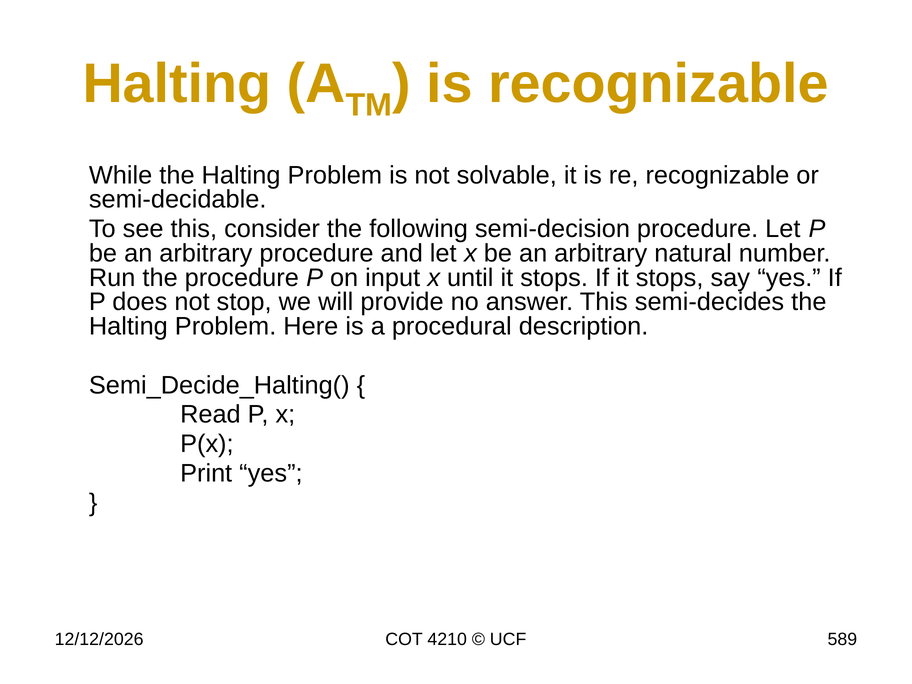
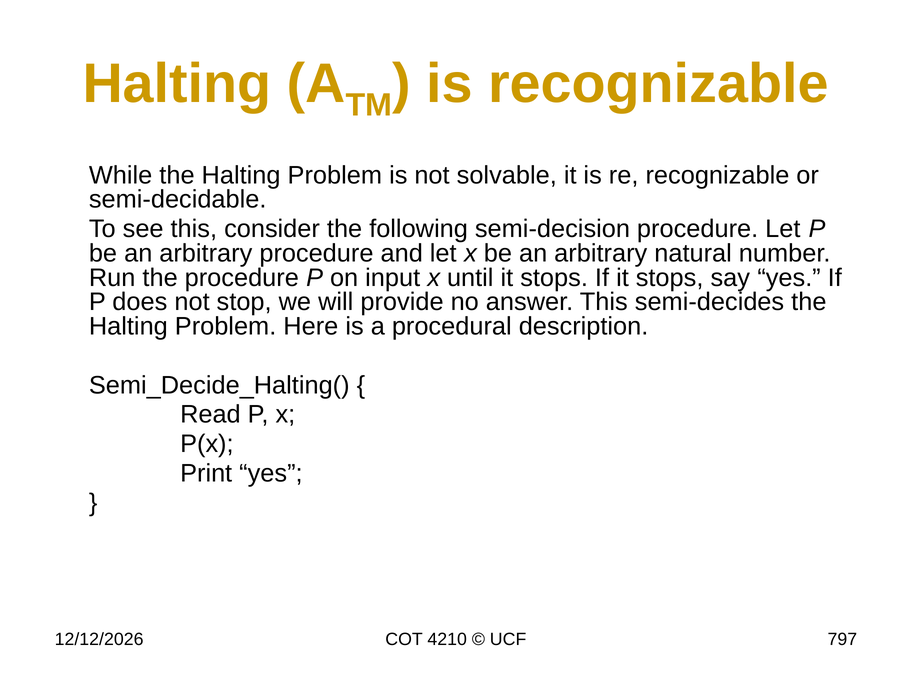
589: 589 -> 797 (842, 639)
